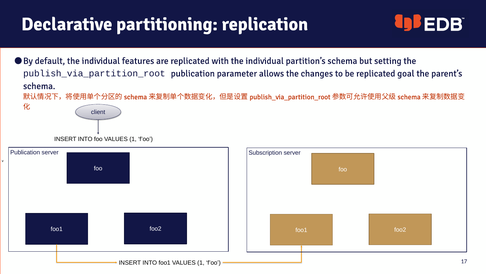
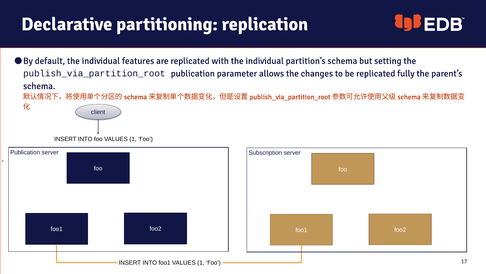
goal: goal -> fully (406, 73)
